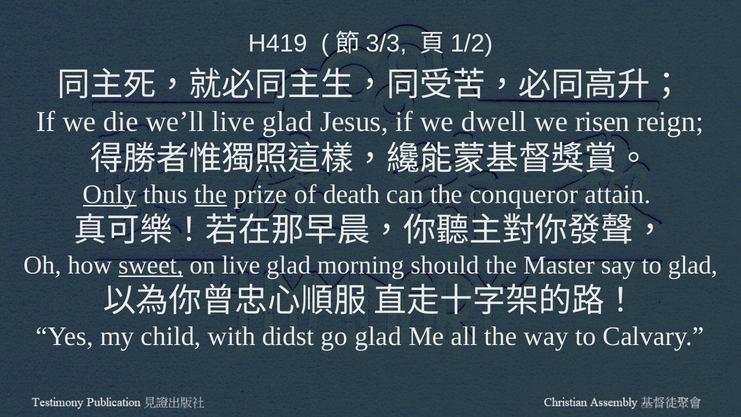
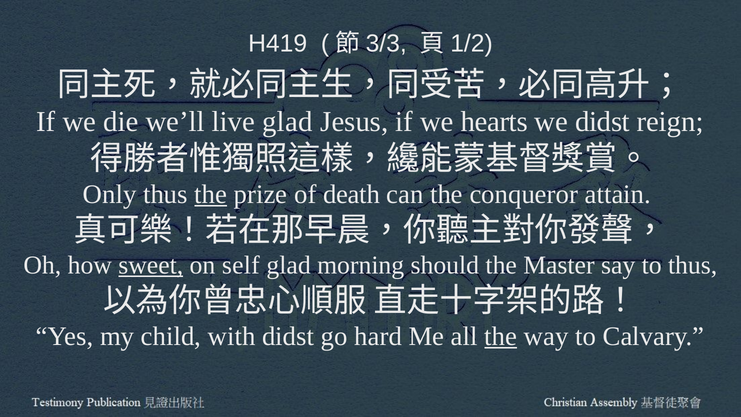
dwell: dwell -> hearts (494, 121)
we risen: risen -> didst (602, 121)
Only underline: present -> none (110, 194)
on live: live -> self (241, 265)
to glad: glad -> thus (693, 265)
go glad: glad -> hard (378, 336)
the underline: none -> present (501, 336)
